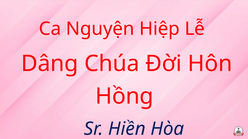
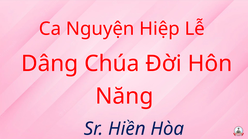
Hồng: Hồng -> Năng (124, 97)
